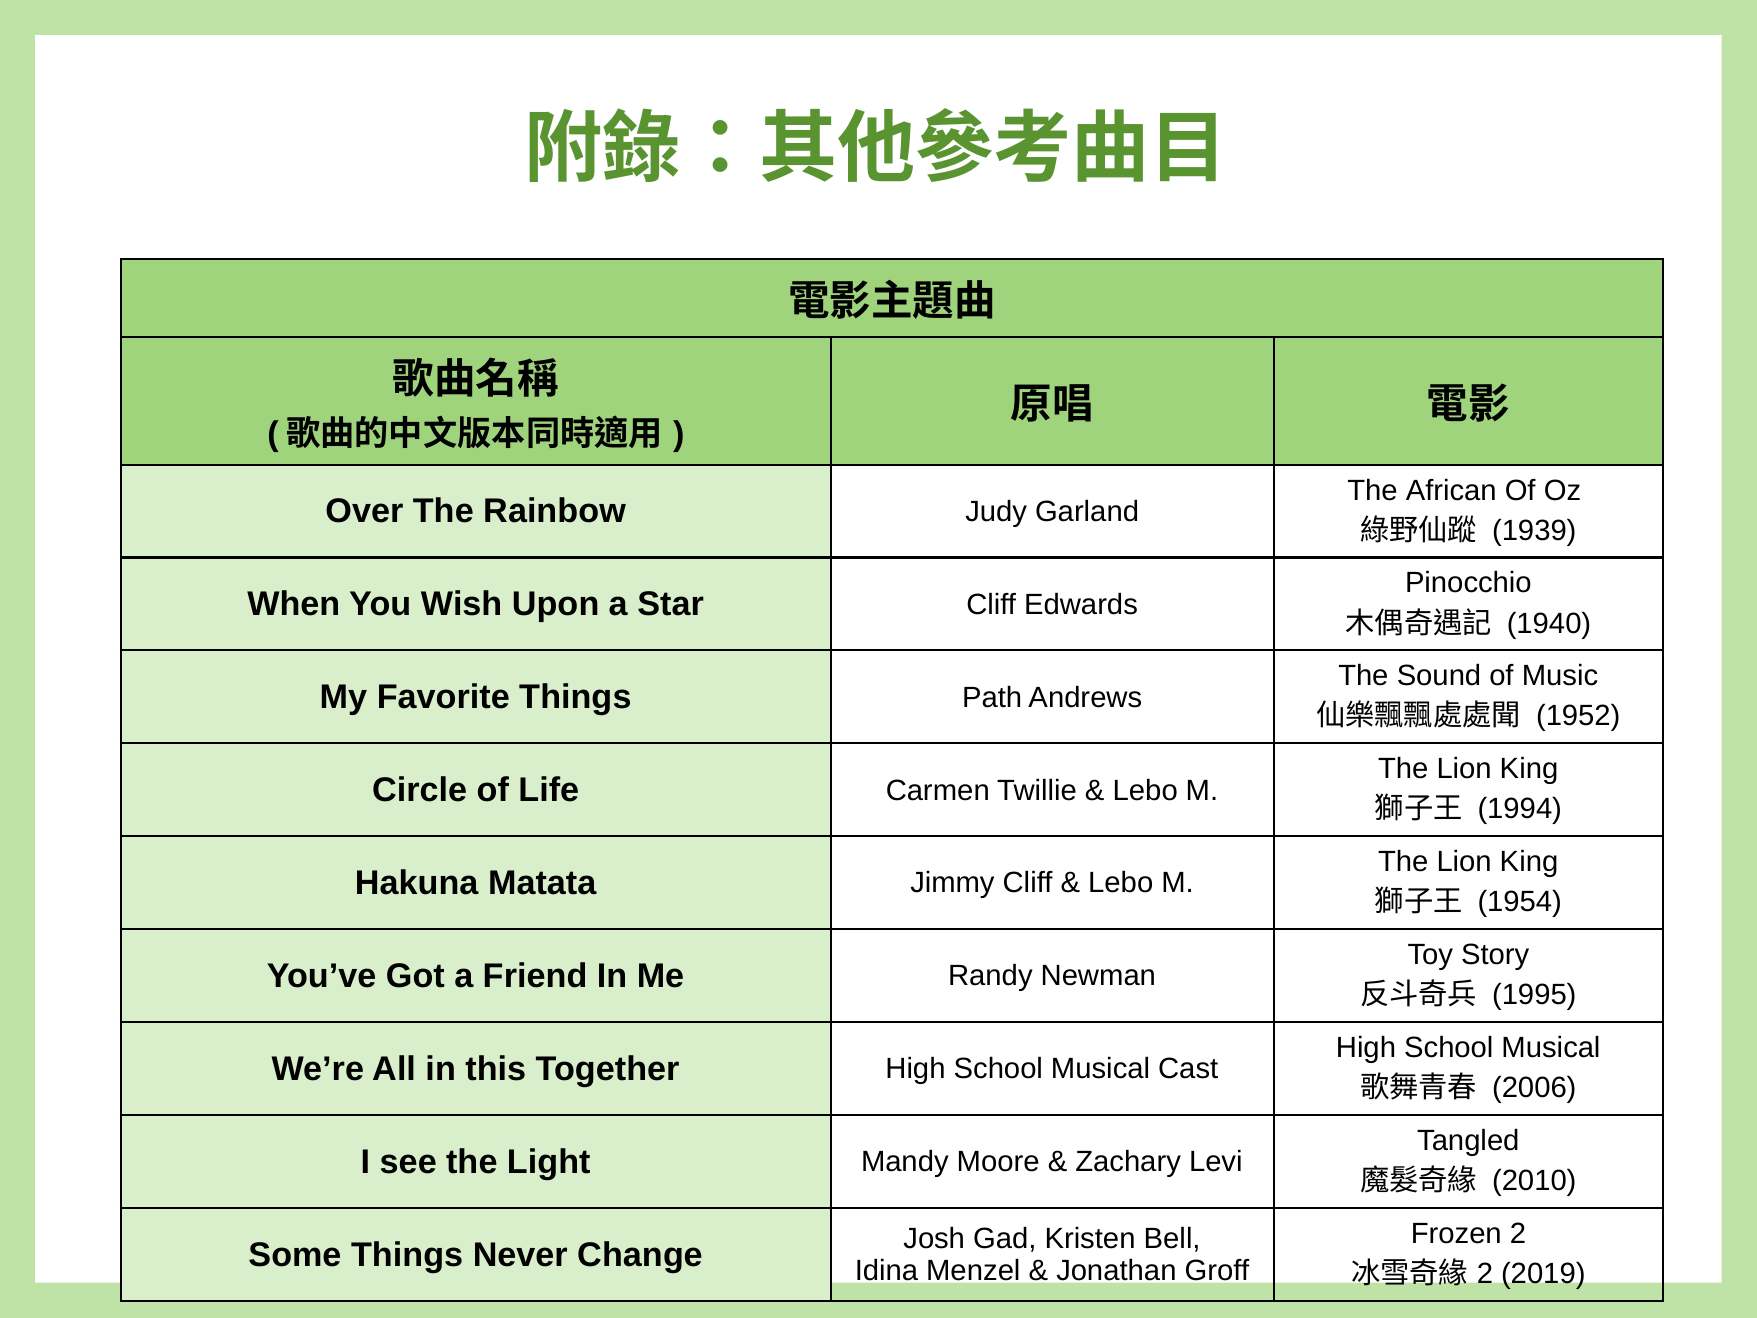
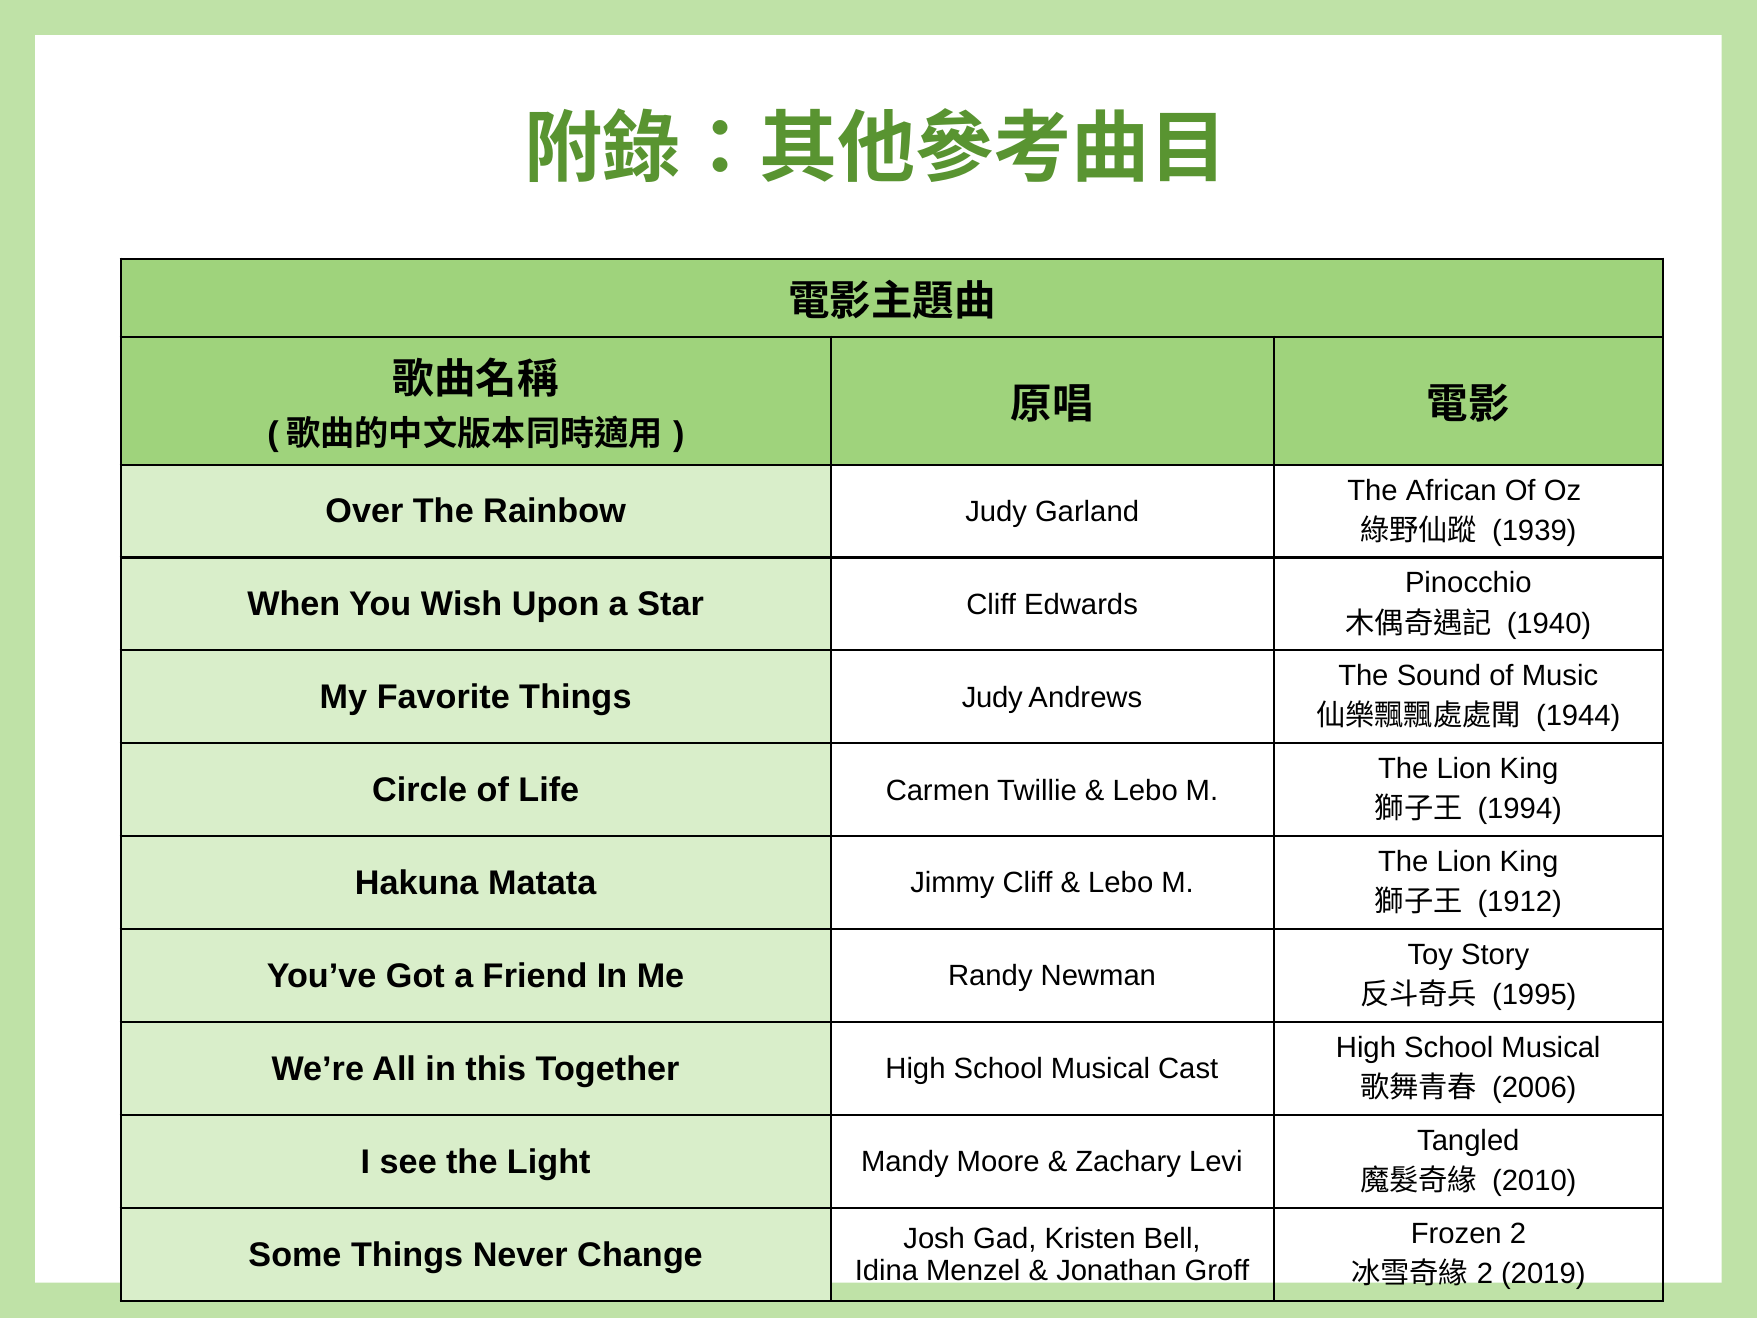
Things Path: Path -> Judy (992, 697)
1952: 1952 -> 1944 (1578, 716)
1954: 1954 -> 1912 (1520, 902)
